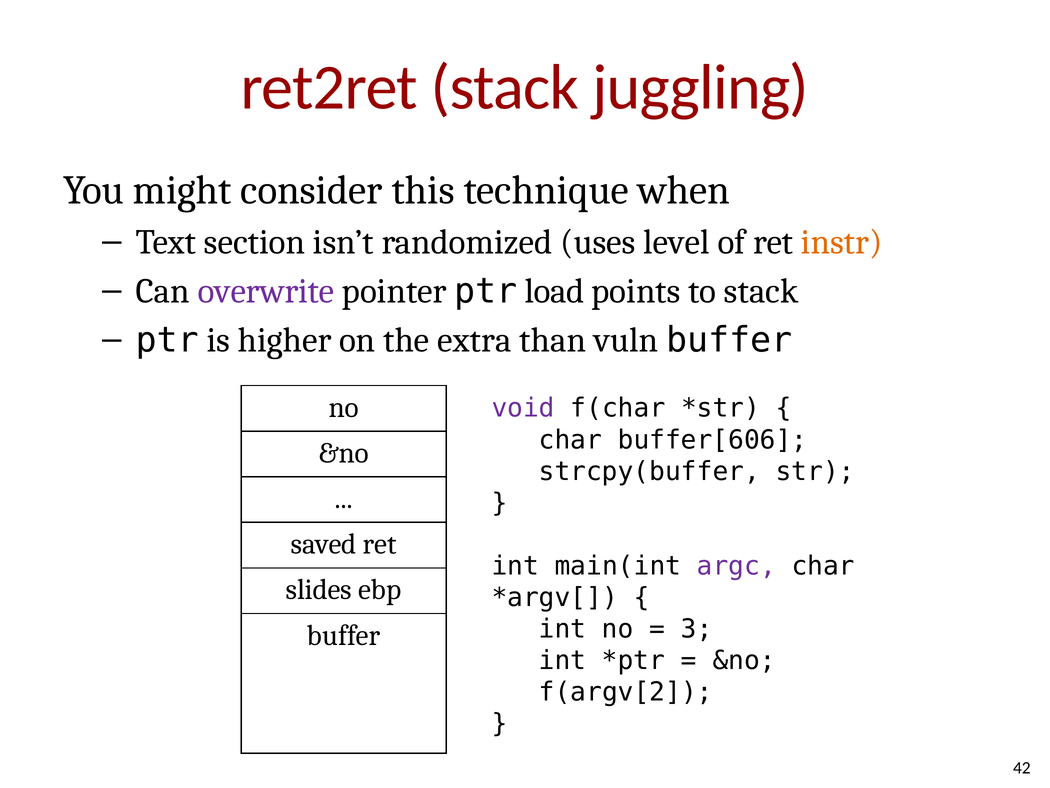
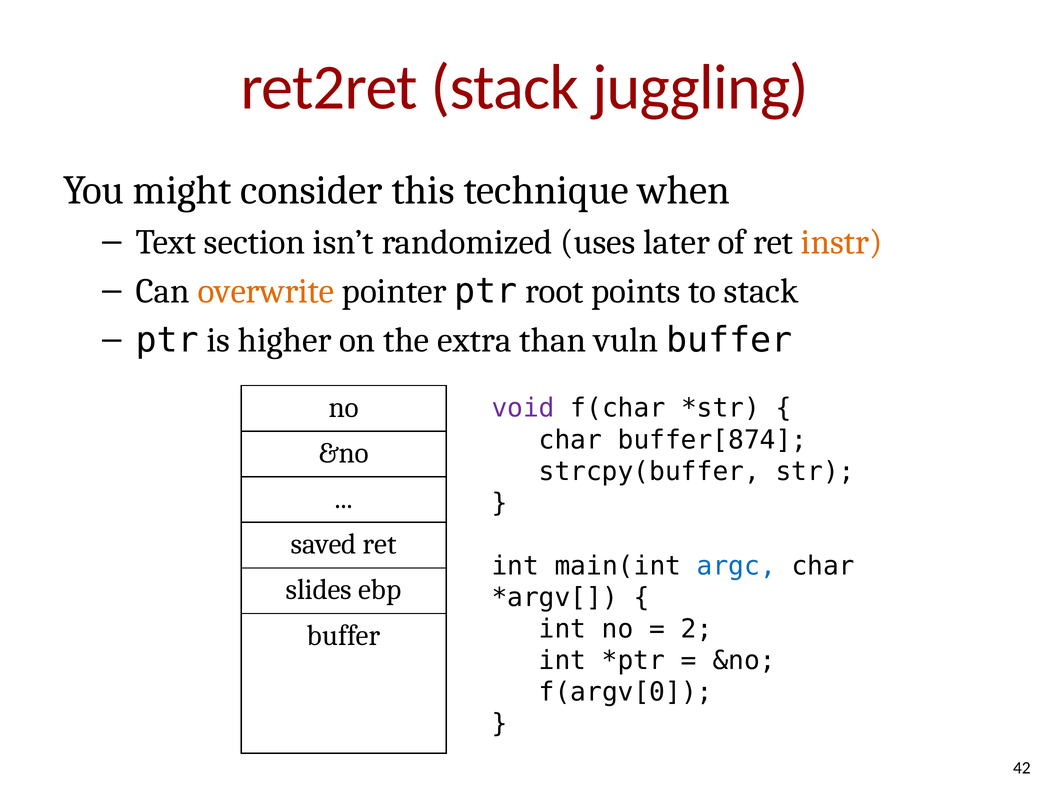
level: level -> later (677, 242)
overwrite colour: purple -> orange (266, 291)
load: load -> root (554, 291)
buffer[606: buffer[606 -> buffer[874 (712, 440)
argc colour: purple -> blue (736, 566)
3: 3 -> 2 (697, 629)
f(argv[2: f(argv[2 -> f(argv[0 (626, 692)
